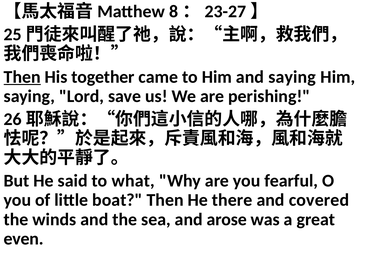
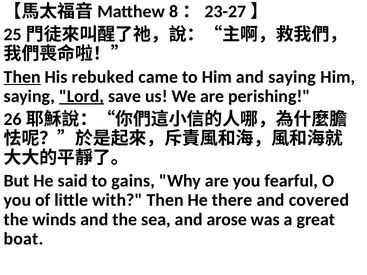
together: together -> rebuked (103, 77)
Lord underline: none -> present (82, 96)
what: what -> gains (133, 181)
boat: boat -> with (117, 200)
even: even -> boat (23, 239)
